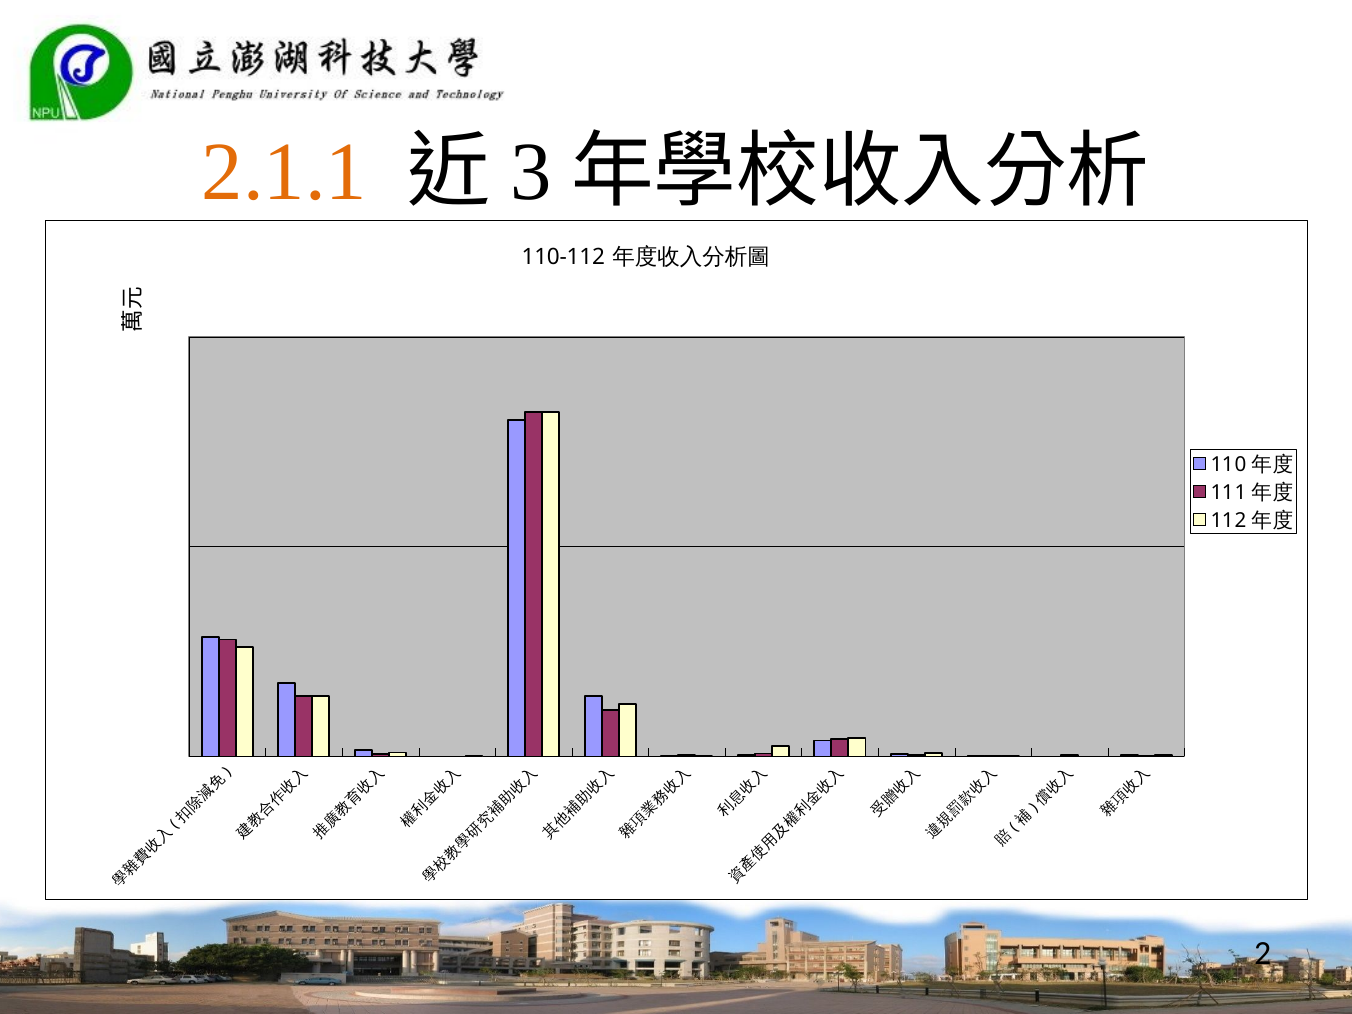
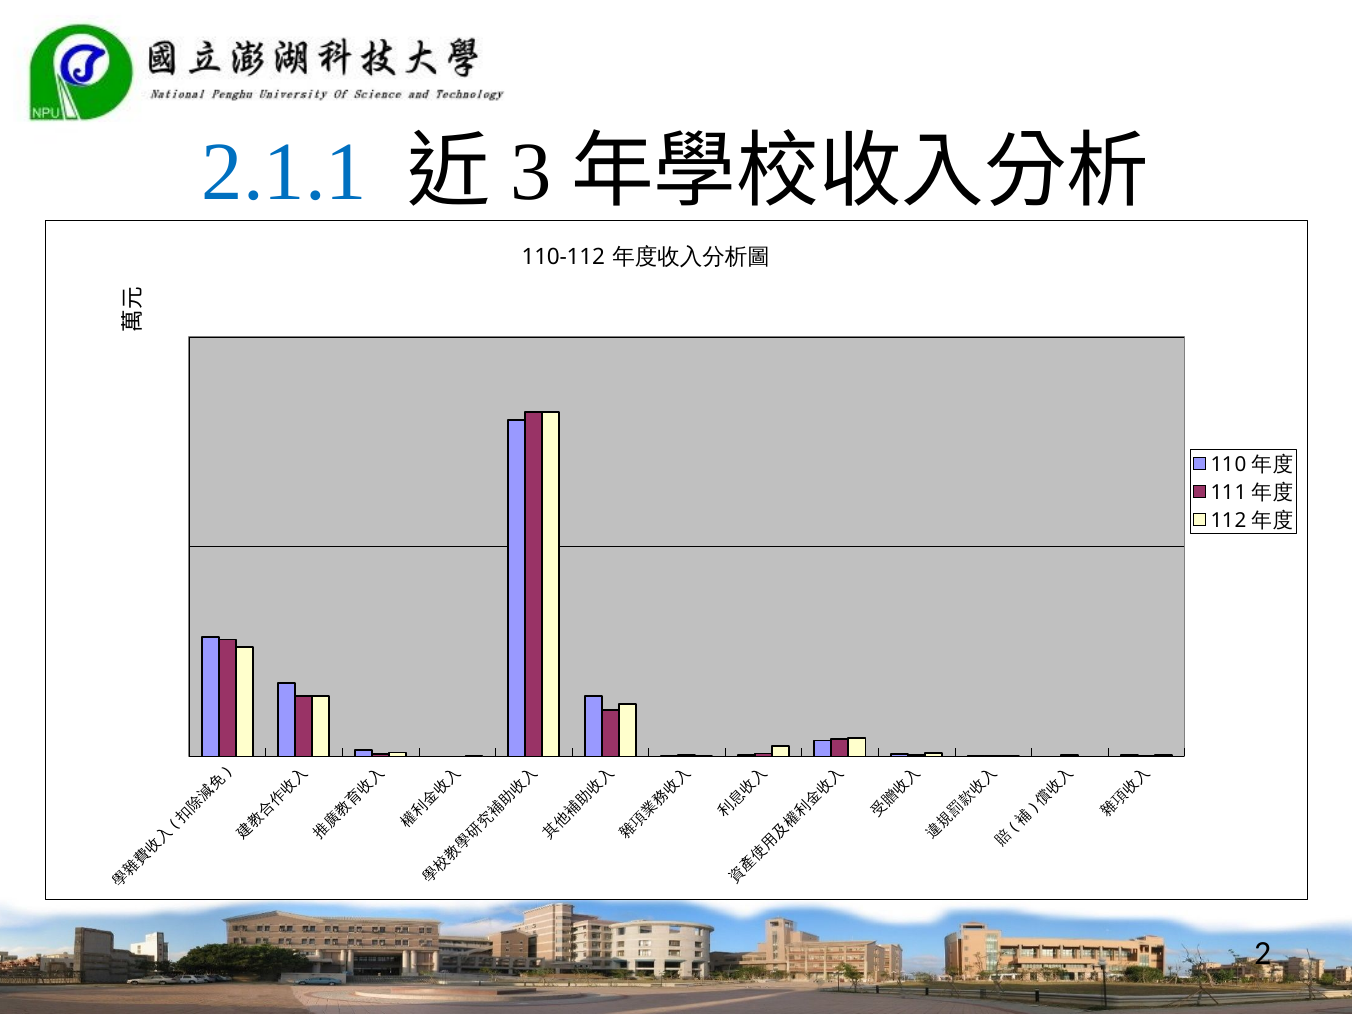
2.1.1 colour: orange -> blue (284, 173)
